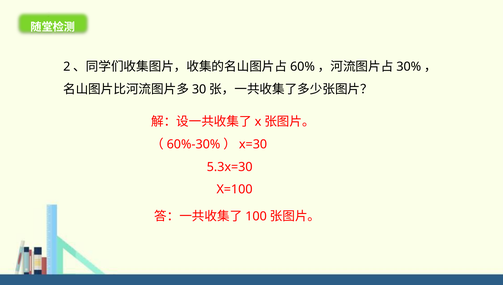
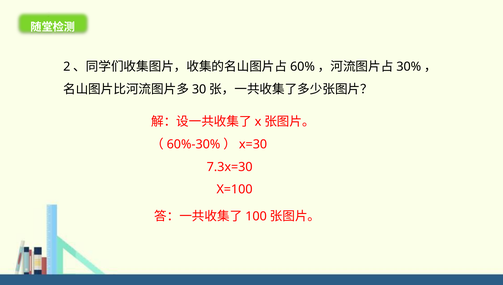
5.3x=30: 5.3x=30 -> 7.3x=30 (230, 167)
